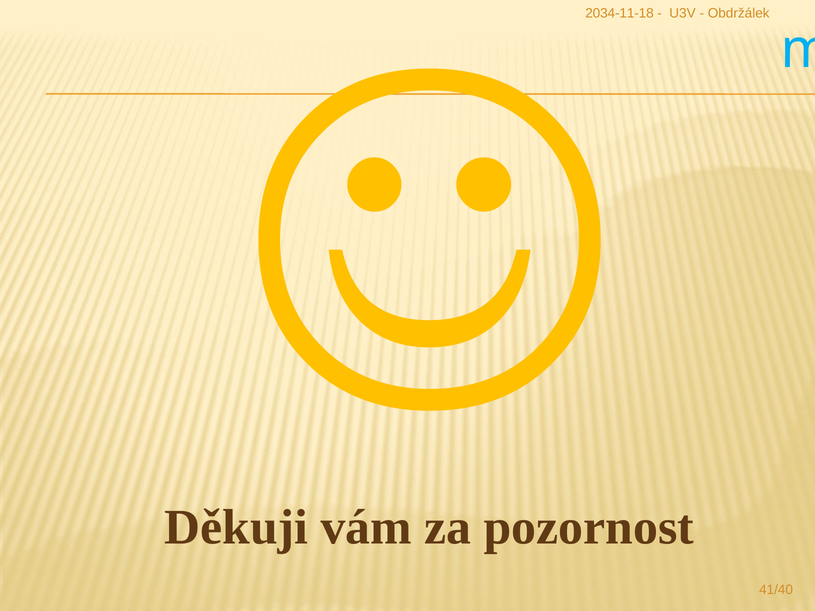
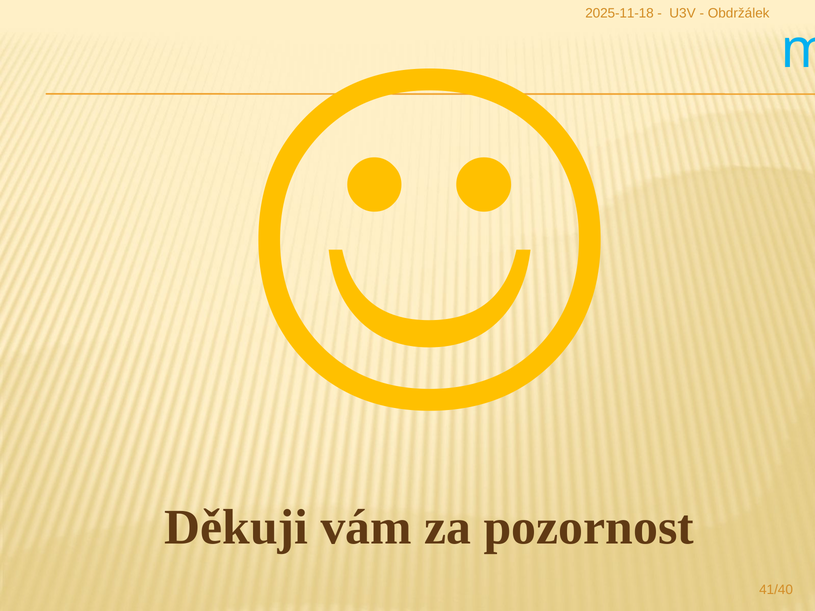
2034-11-18: 2034-11-18 -> 2025-11-18 (620, 13)
